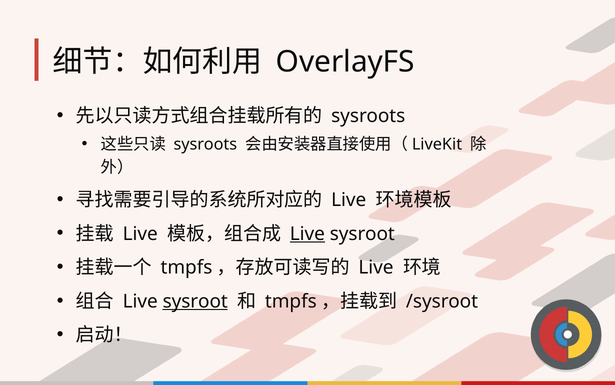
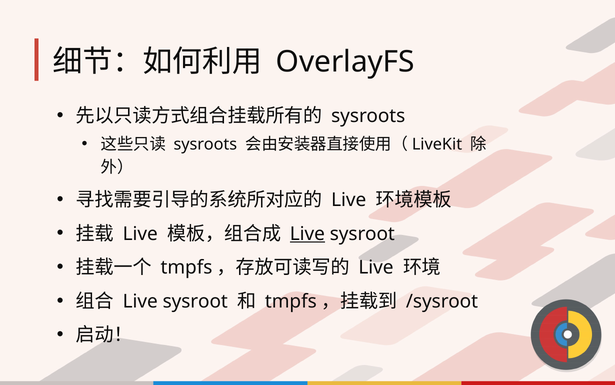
sysroot underline: present -> none (195, 301)
